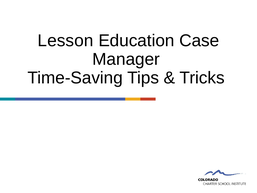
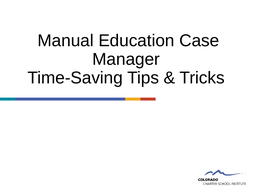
Lesson: Lesson -> Manual (66, 41)
